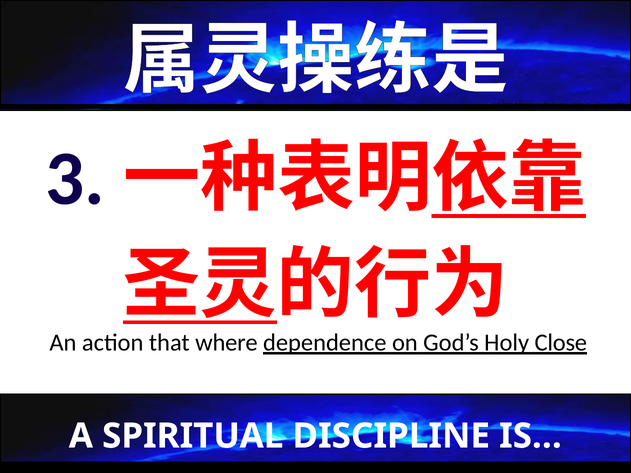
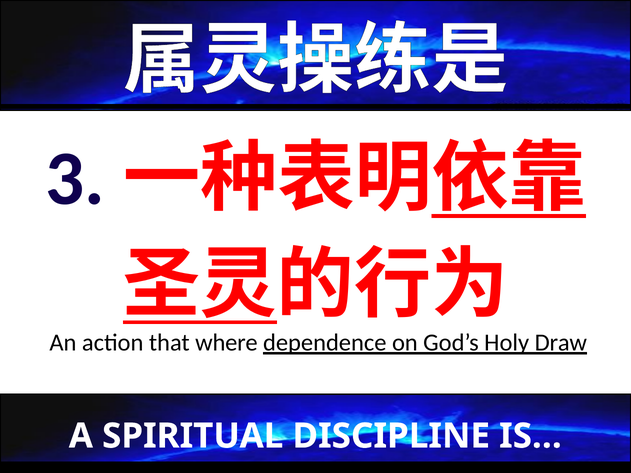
Close: Close -> Draw (561, 343)
